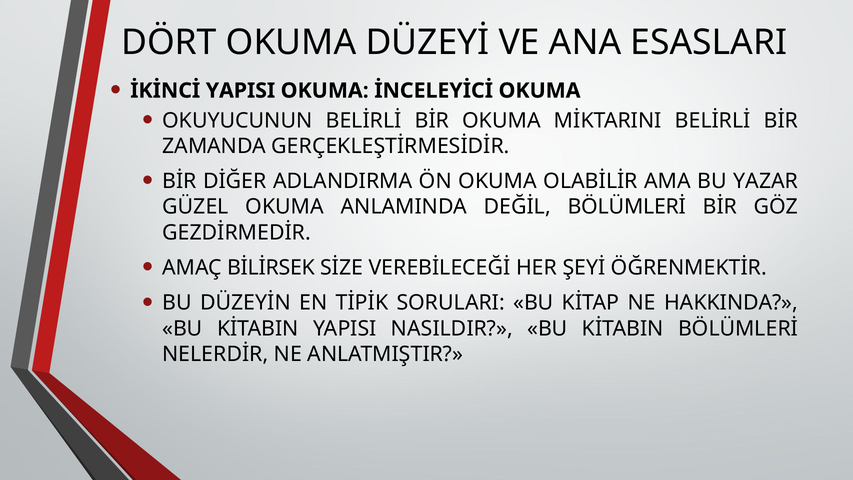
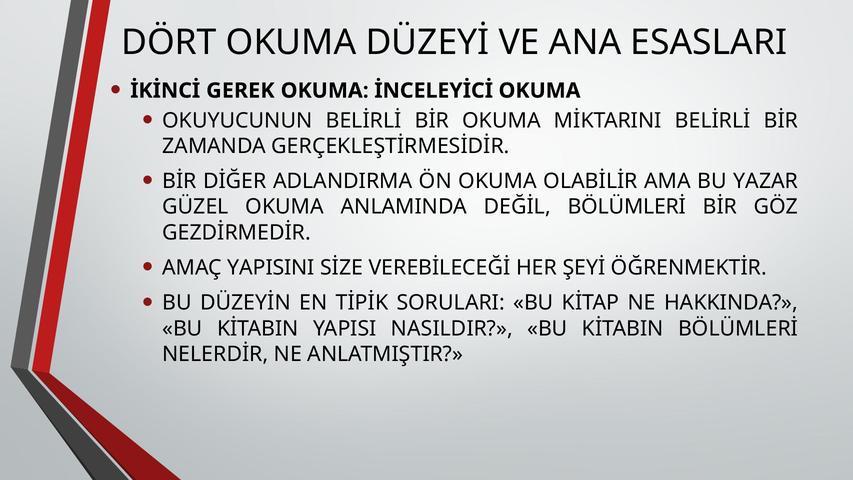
İKİNCİ YAPISI: YAPISI -> GEREK (240, 91)
BİLİRSEK: BİLİRSEK -> YAPISINI (271, 268)
